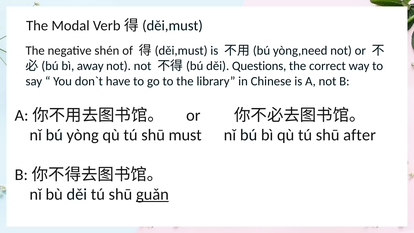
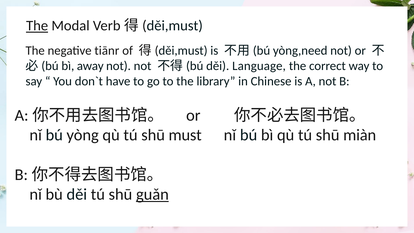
The underline: none -> present (37, 26)
shén: shén -> tiānr (107, 51)
Questions: Questions -> Language (259, 66)
after: after -> miàn (360, 135)
